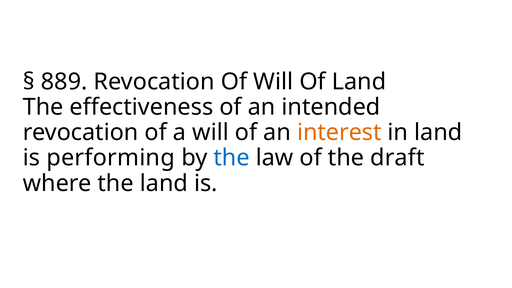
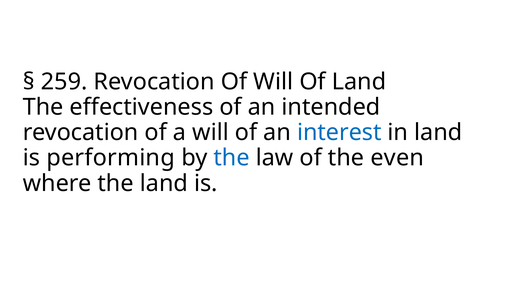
889: 889 -> 259 (64, 82)
interest colour: orange -> blue (339, 133)
draft: draft -> even (397, 158)
